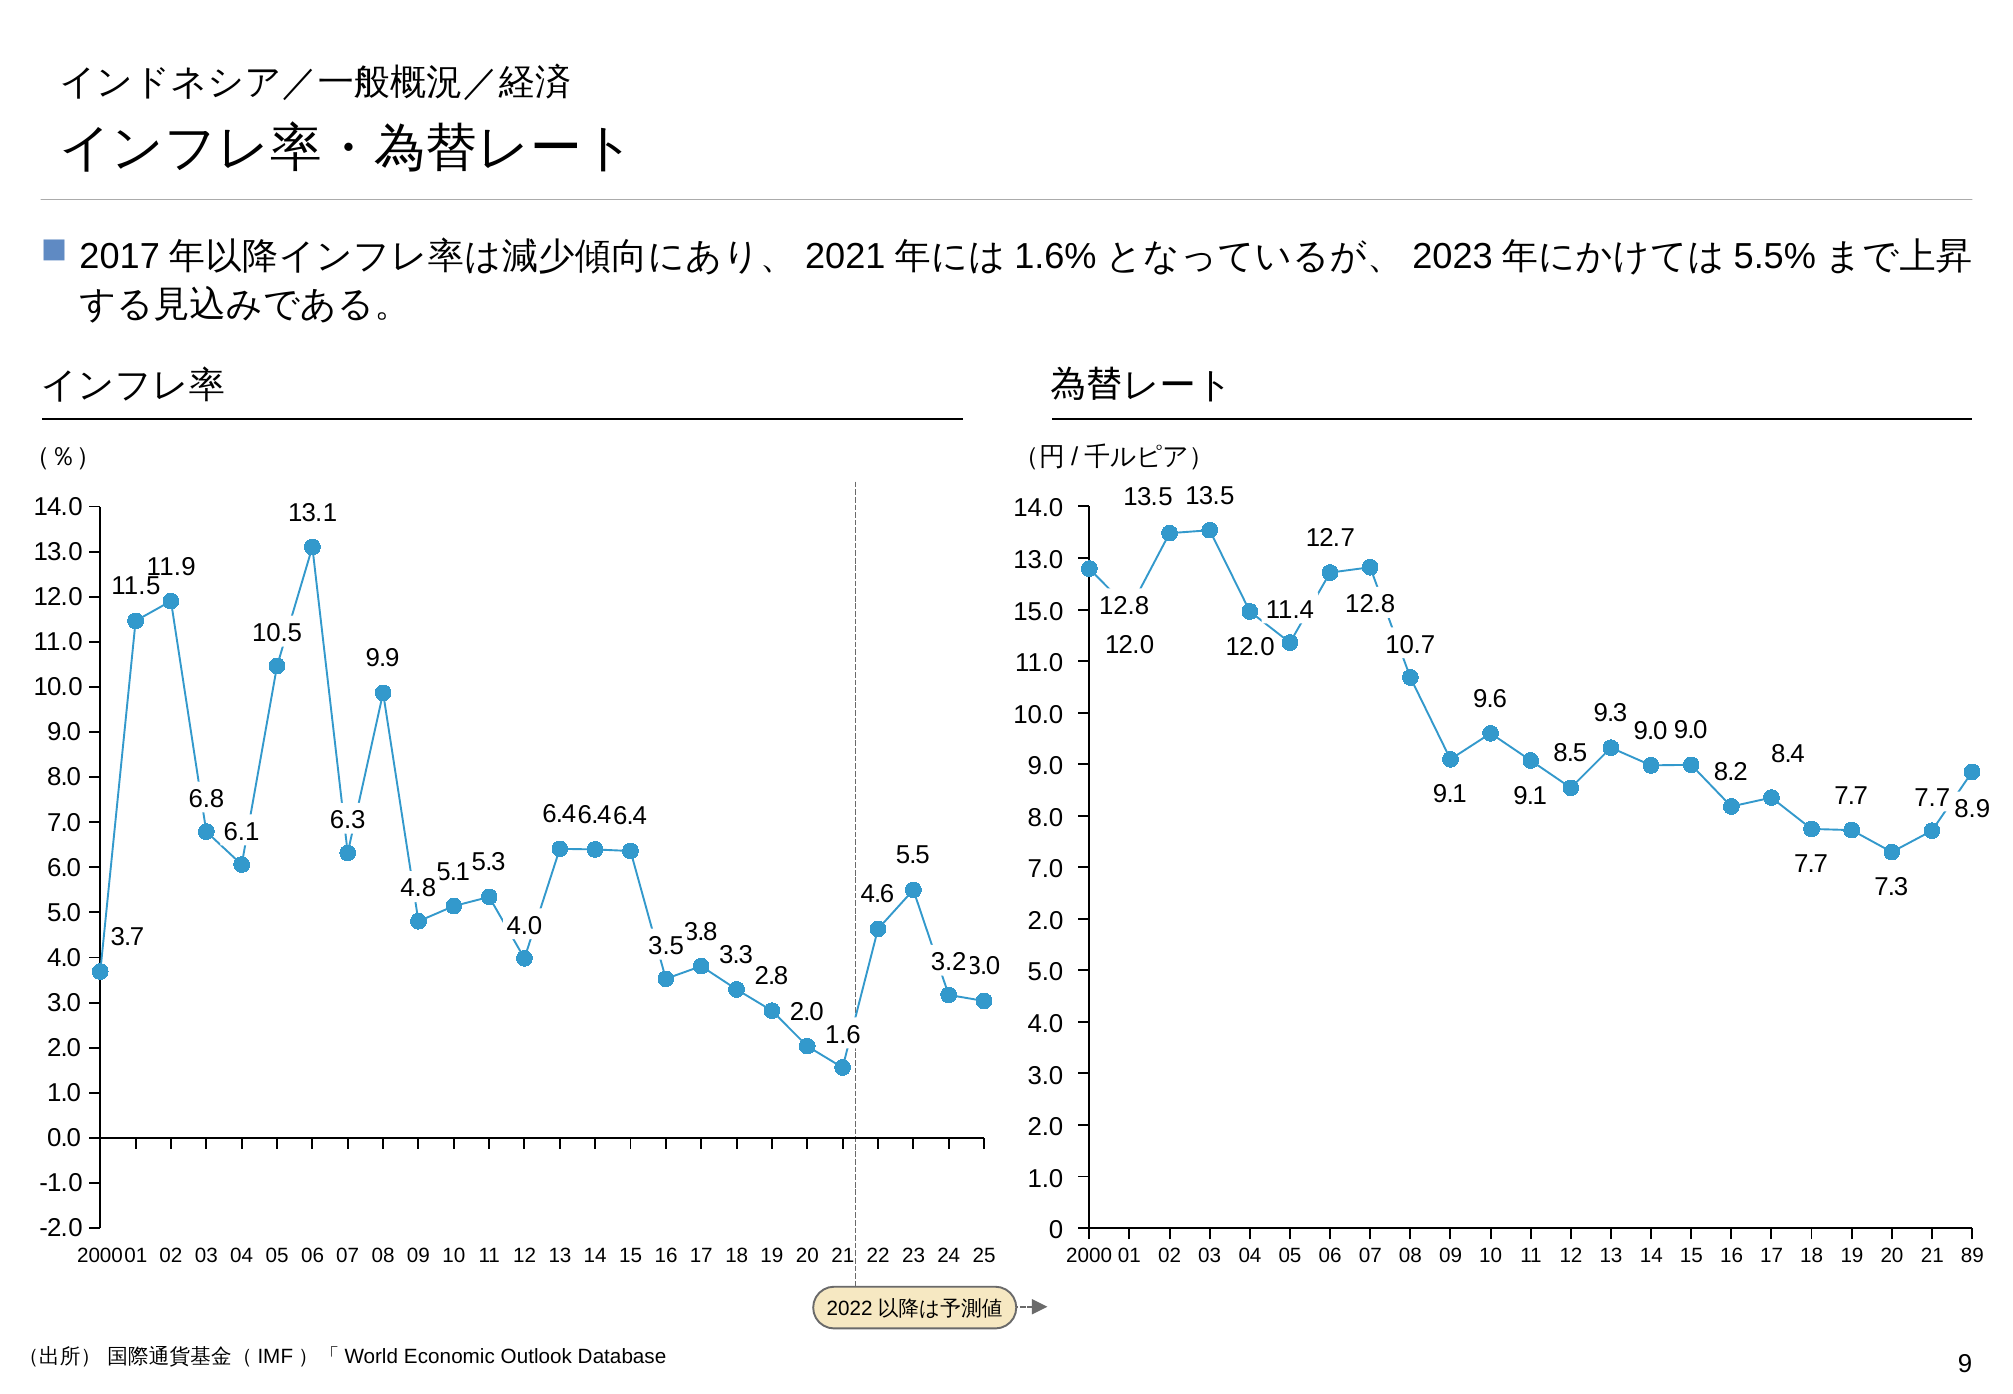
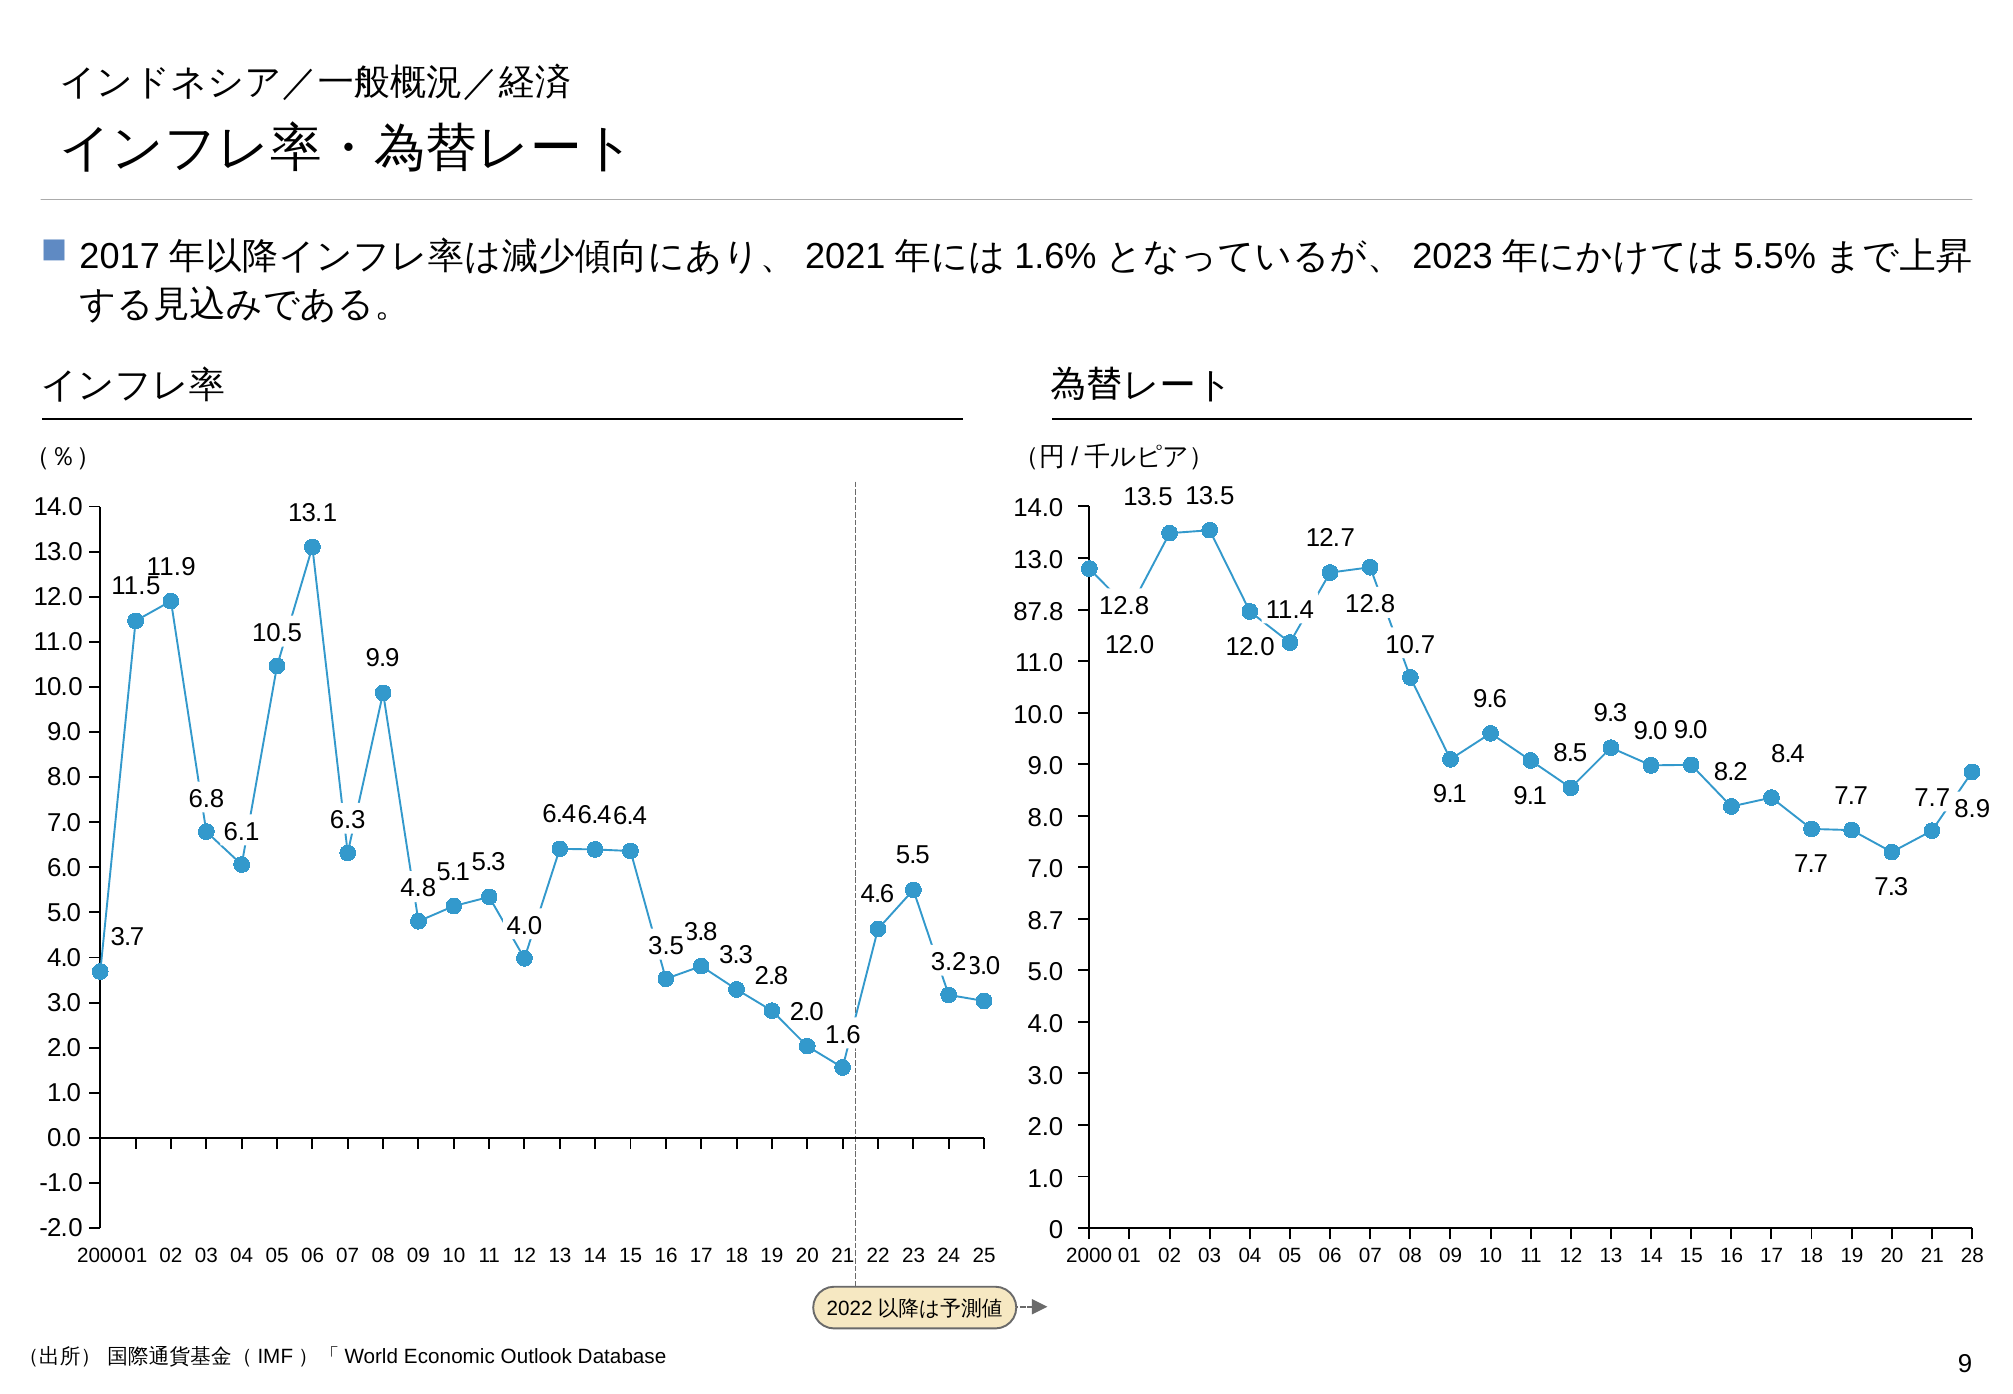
15.0: 15.0 -> 87.8 (1038, 611)
2.0: 2.0 -> 8.7 (1045, 920)
89: 89 -> 28 (1972, 1255)
